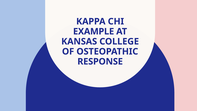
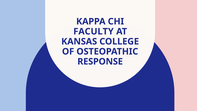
EXAMPLE: EXAMPLE -> FACULTY (93, 31)
